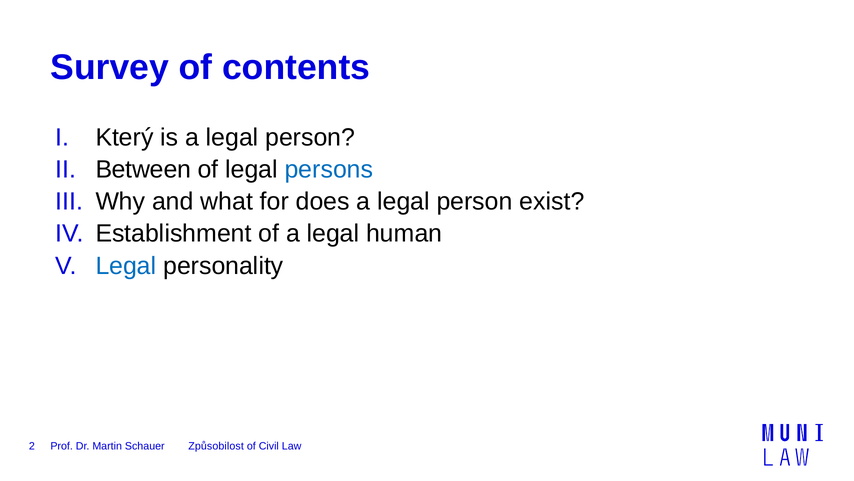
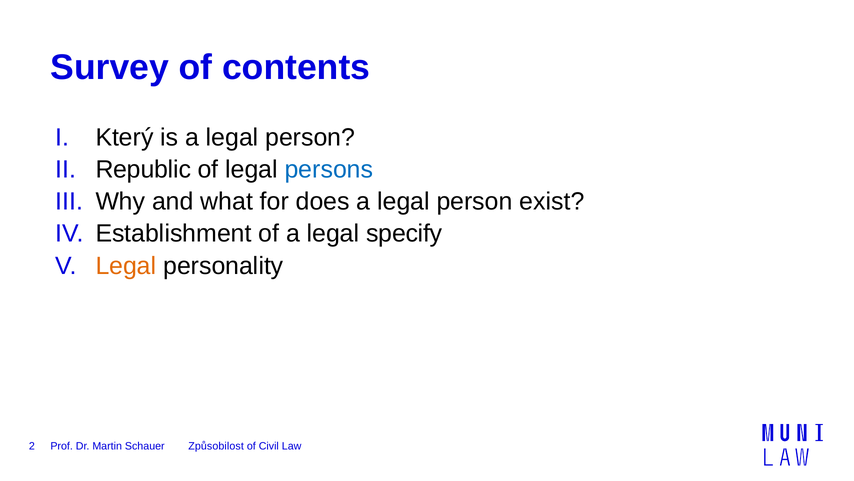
Between: Between -> Republic (143, 169)
human: human -> specify (404, 233)
Legal colour: blue -> orange (126, 265)
